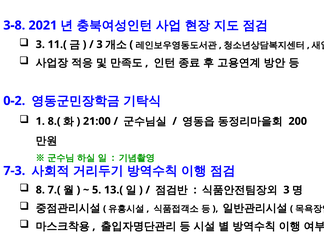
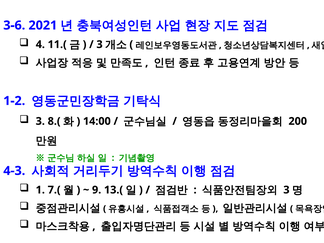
3-8: 3-8 -> 3-6 (14, 25)
3: 3 -> 4 (40, 44)
0-2: 0-2 -> 1-2 (14, 101)
1: 1 -> 3 (40, 121)
21:00: 21:00 -> 14:00 (97, 121)
7-3: 7-3 -> 4-3 (14, 171)
8: 8 -> 1 (40, 190)
5: 5 -> 9 (97, 190)
